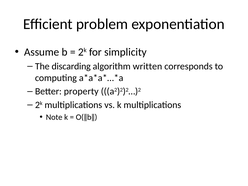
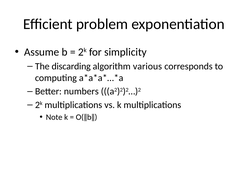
written: written -> various (147, 66)
property: property -> numbers (81, 91)
